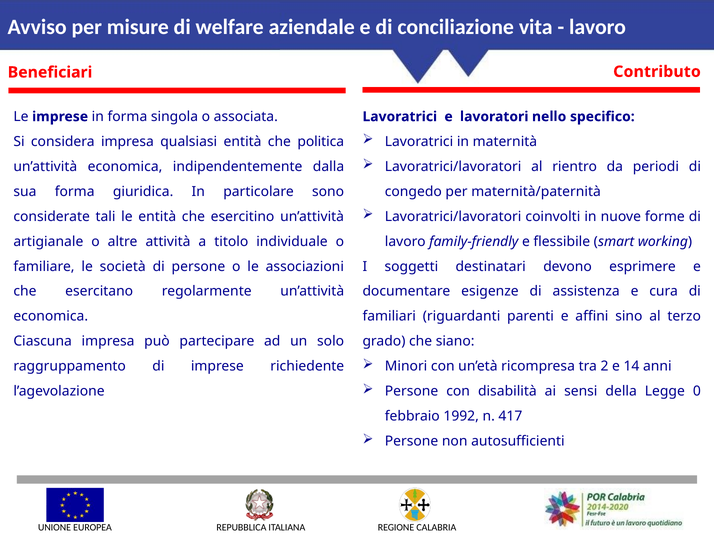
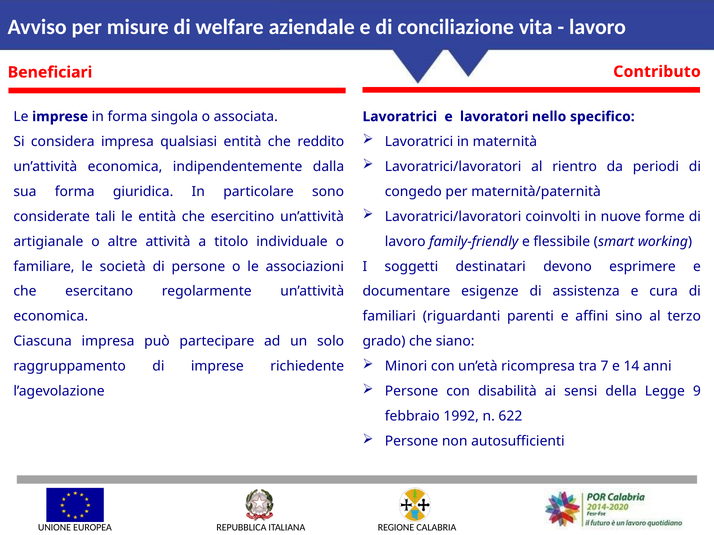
politica: politica -> reddito (321, 142)
2: 2 -> 7 (604, 367)
0: 0 -> 9 (697, 392)
417: 417 -> 622 (510, 417)
